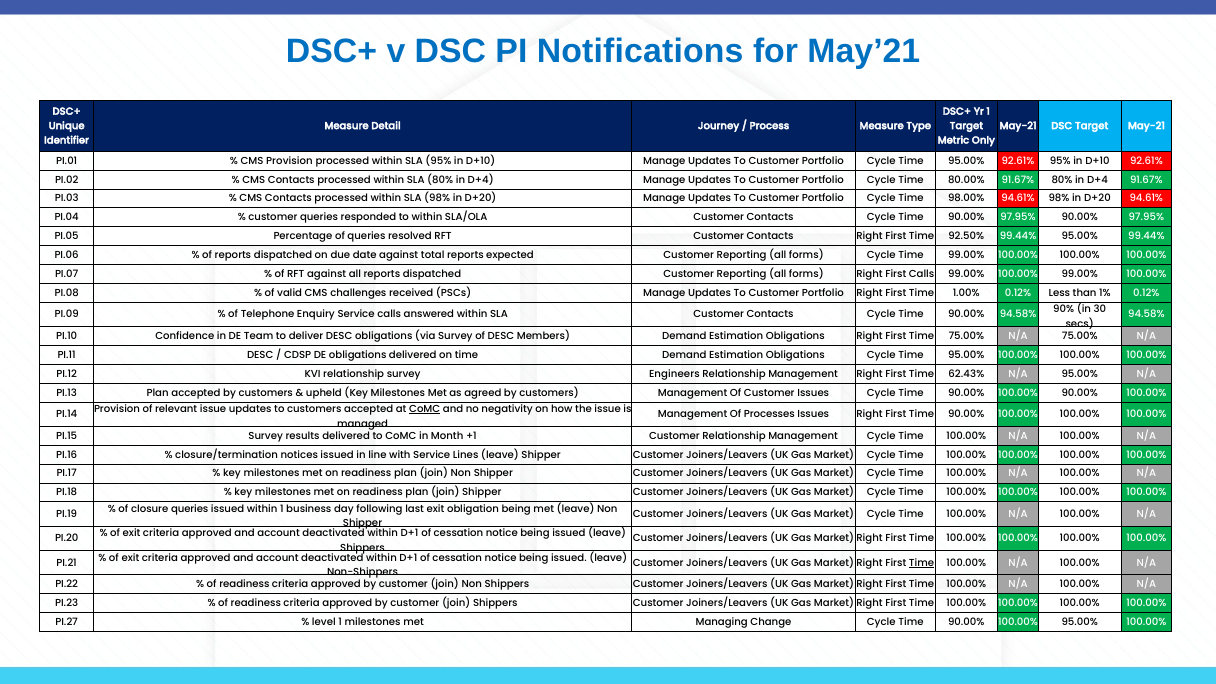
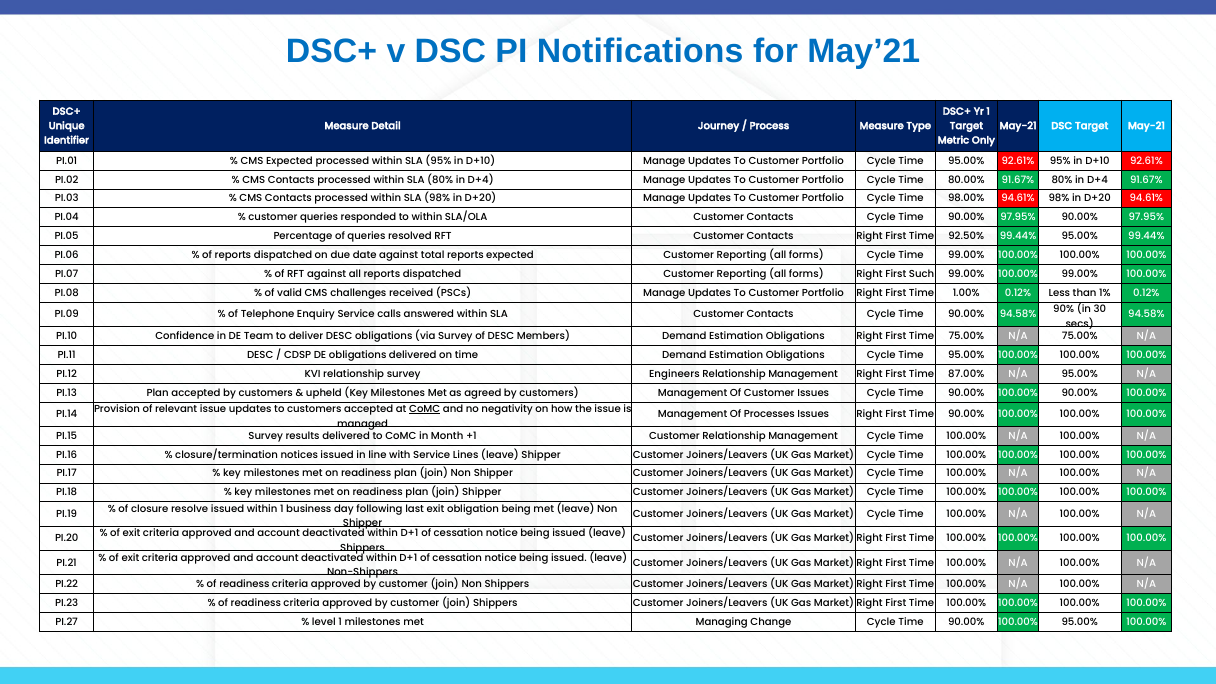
CMS Provision: Provision -> Expected (289, 161)
First Calls: Calls -> Such (922, 274)
62.43%: 62.43% -> 87.00% (966, 374)
closure queries: queries -> resolve (190, 509)
Time underline: present -> none (922, 563)
